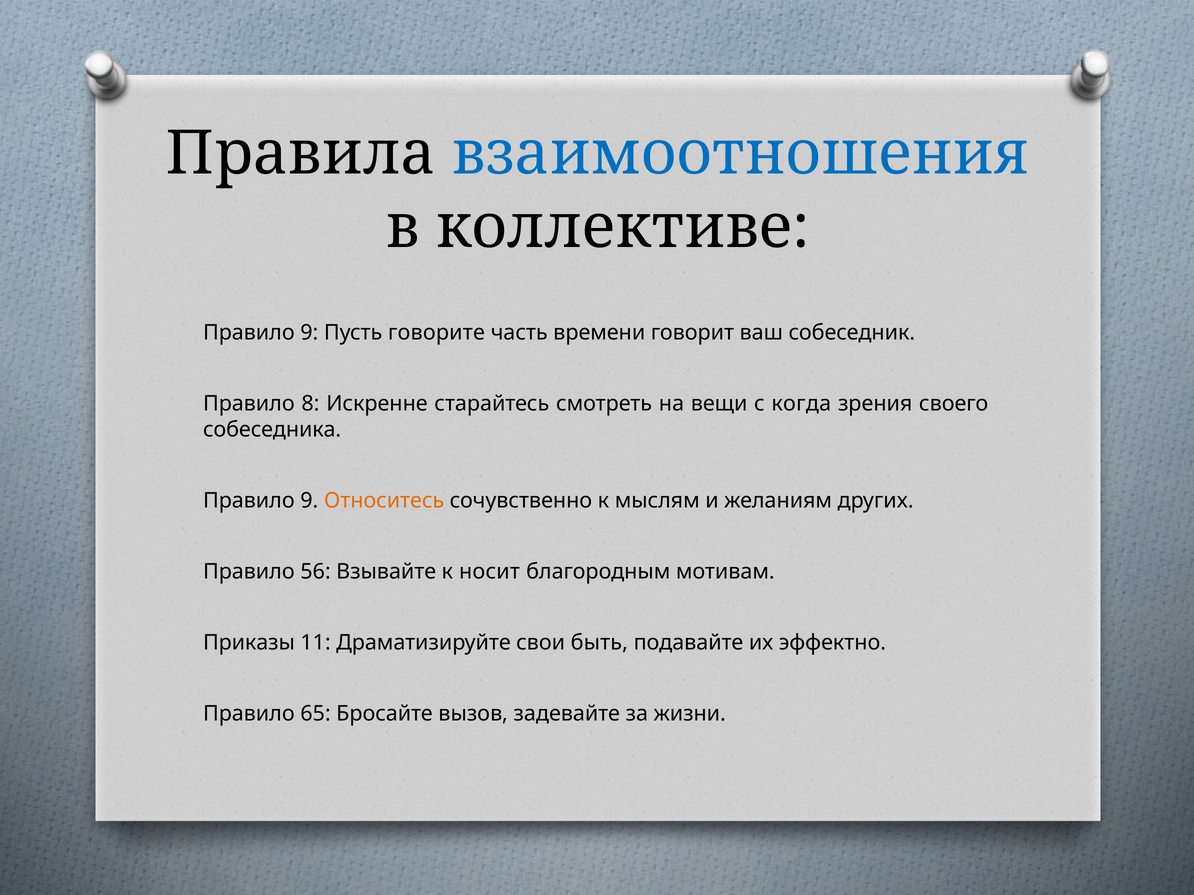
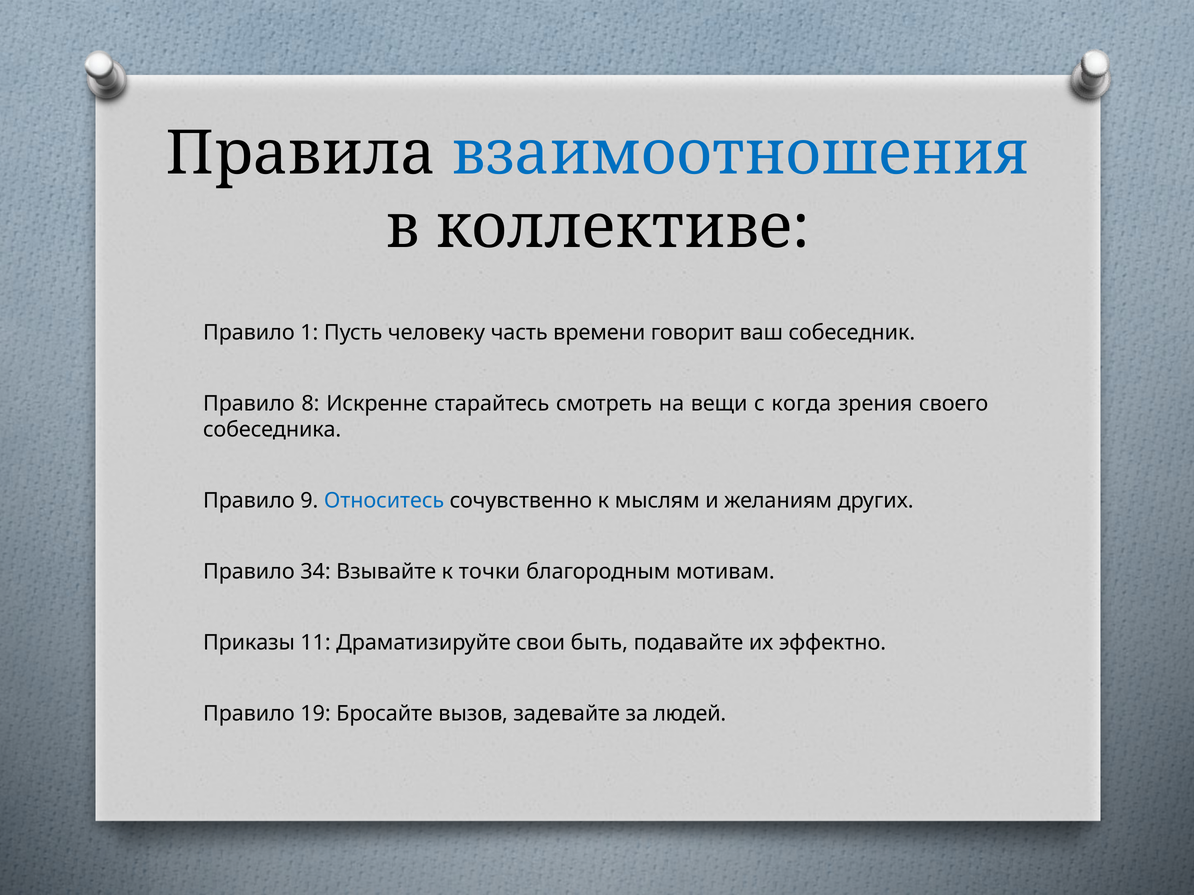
9: 9 -> 1 (309, 333)
говорите: говорите -> человеку (436, 333)
Относитесь colour: orange -> blue (384, 501)
56: 56 -> 34 (315, 572)
носит: носит -> точки (490, 572)
65: 65 -> 19 (315, 714)
жизни: жизни -> людей (690, 714)
